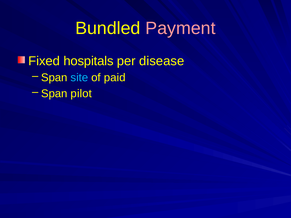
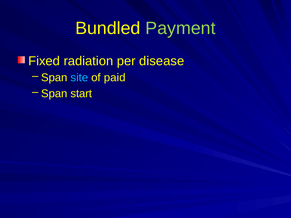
Payment colour: pink -> light green (180, 28)
hospitals: hospitals -> radiation (88, 61)
pilot: pilot -> start (81, 94)
